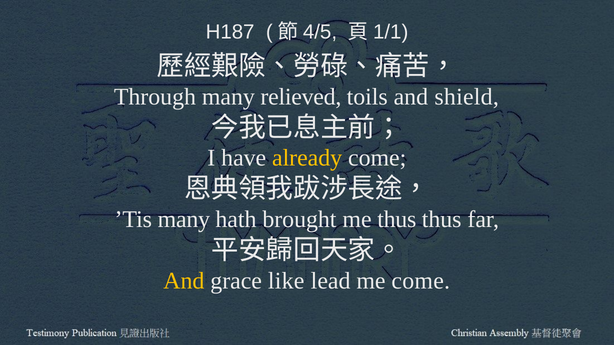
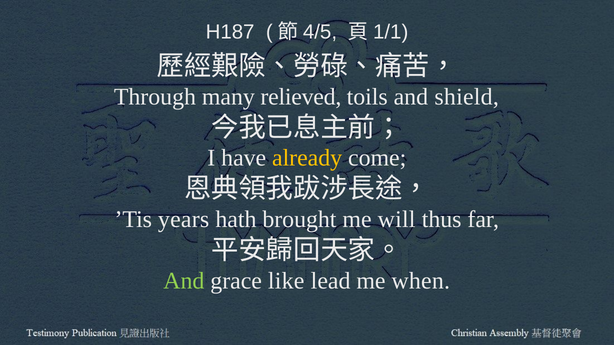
’Tis many: many -> years (184, 220)
me thus: thus -> will (397, 220)
And colour: yellow -> light green (184, 281)
me come: come -> when (421, 281)
